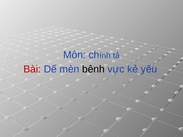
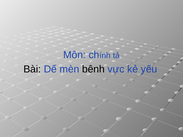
Bài colour: red -> black (32, 69)
